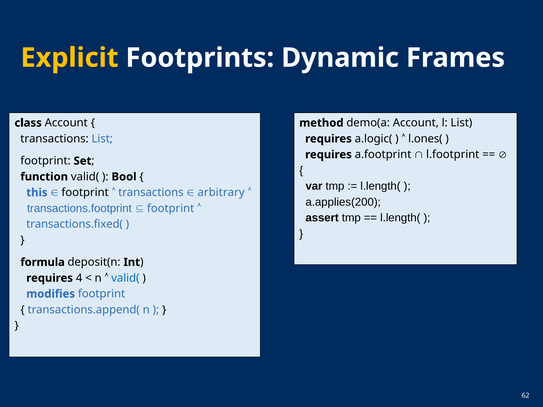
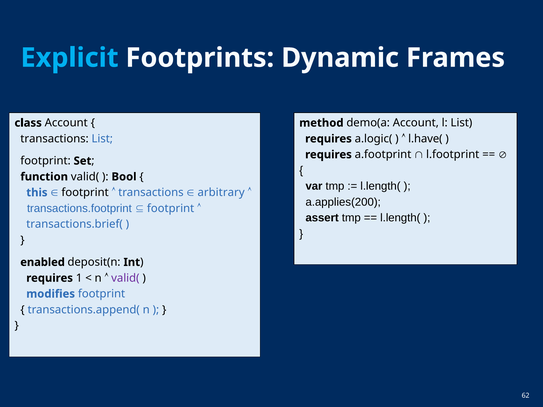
Explicit colour: yellow -> light blue (70, 58)
l.ones(: l.ones( -> l.have( (425, 139)
transactions.fixed(: transactions.fixed( -> transactions.brief( (75, 224)
formula: formula -> enabled (43, 262)
4: 4 -> 1 (79, 278)
valid( colour: blue -> purple (125, 278)
